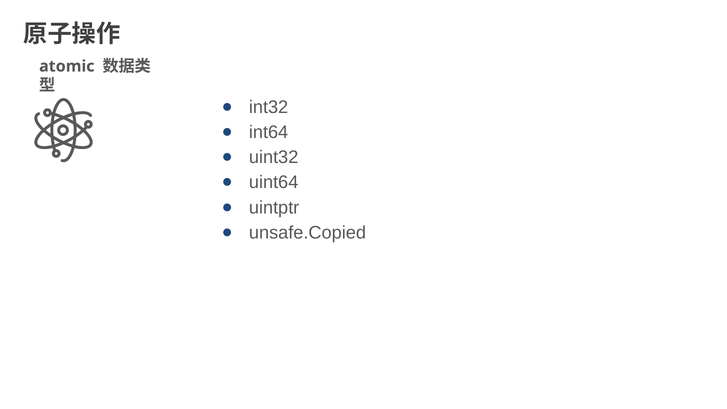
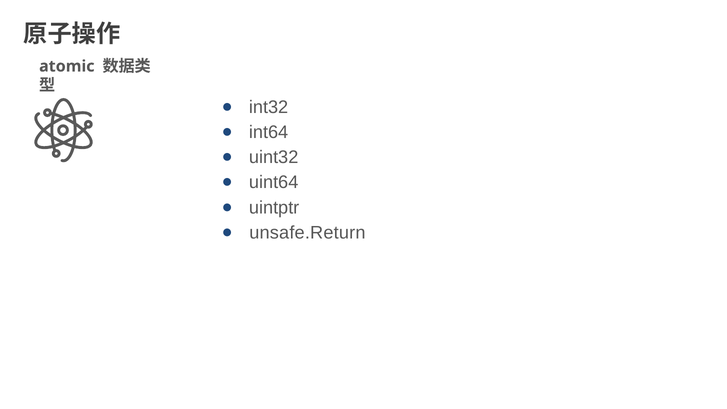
unsafe.Copied: unsafe.Copied -> unsafe.Return (307, 233)
